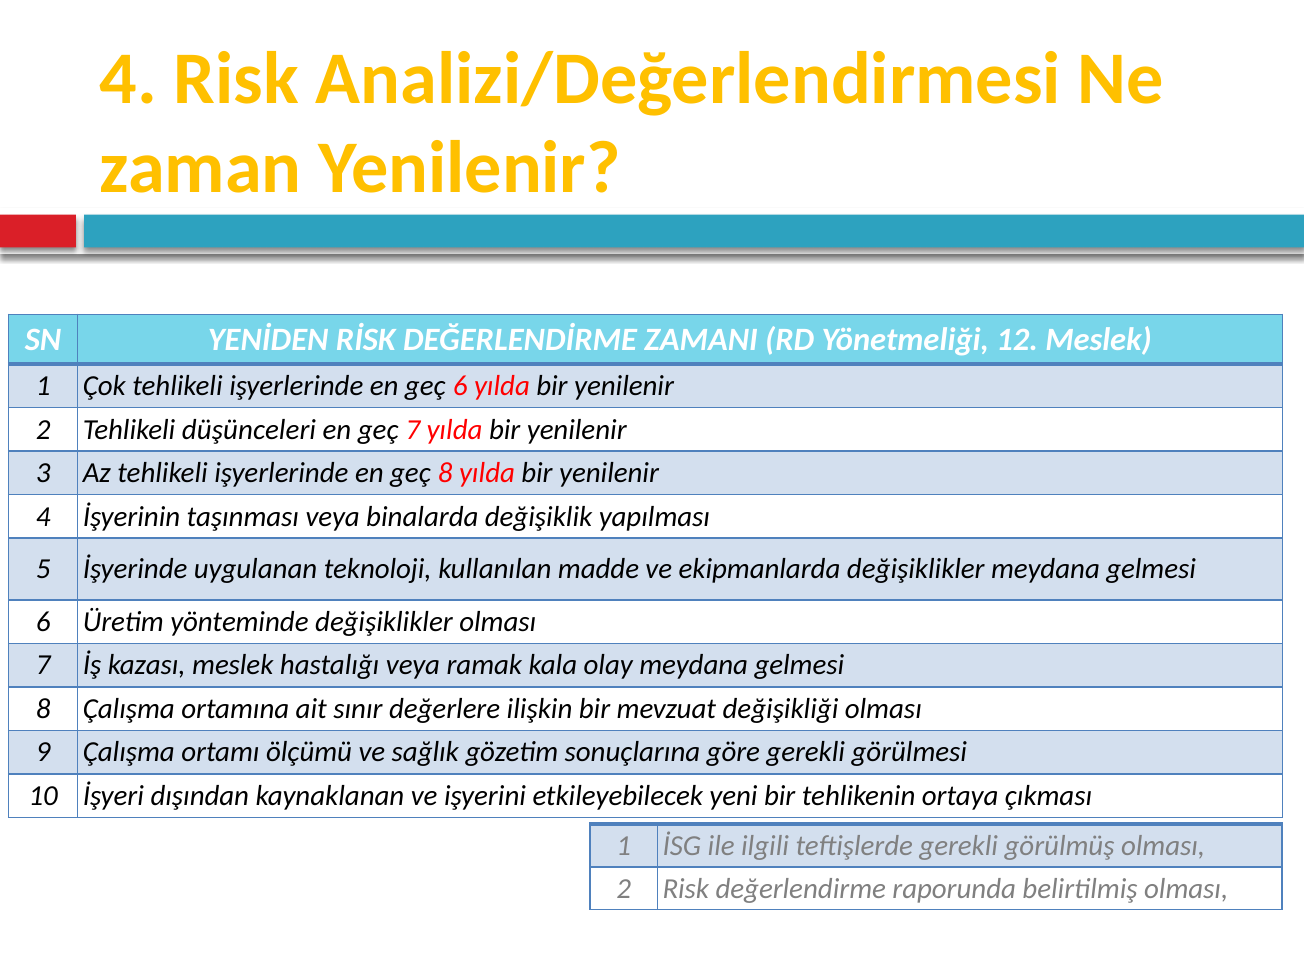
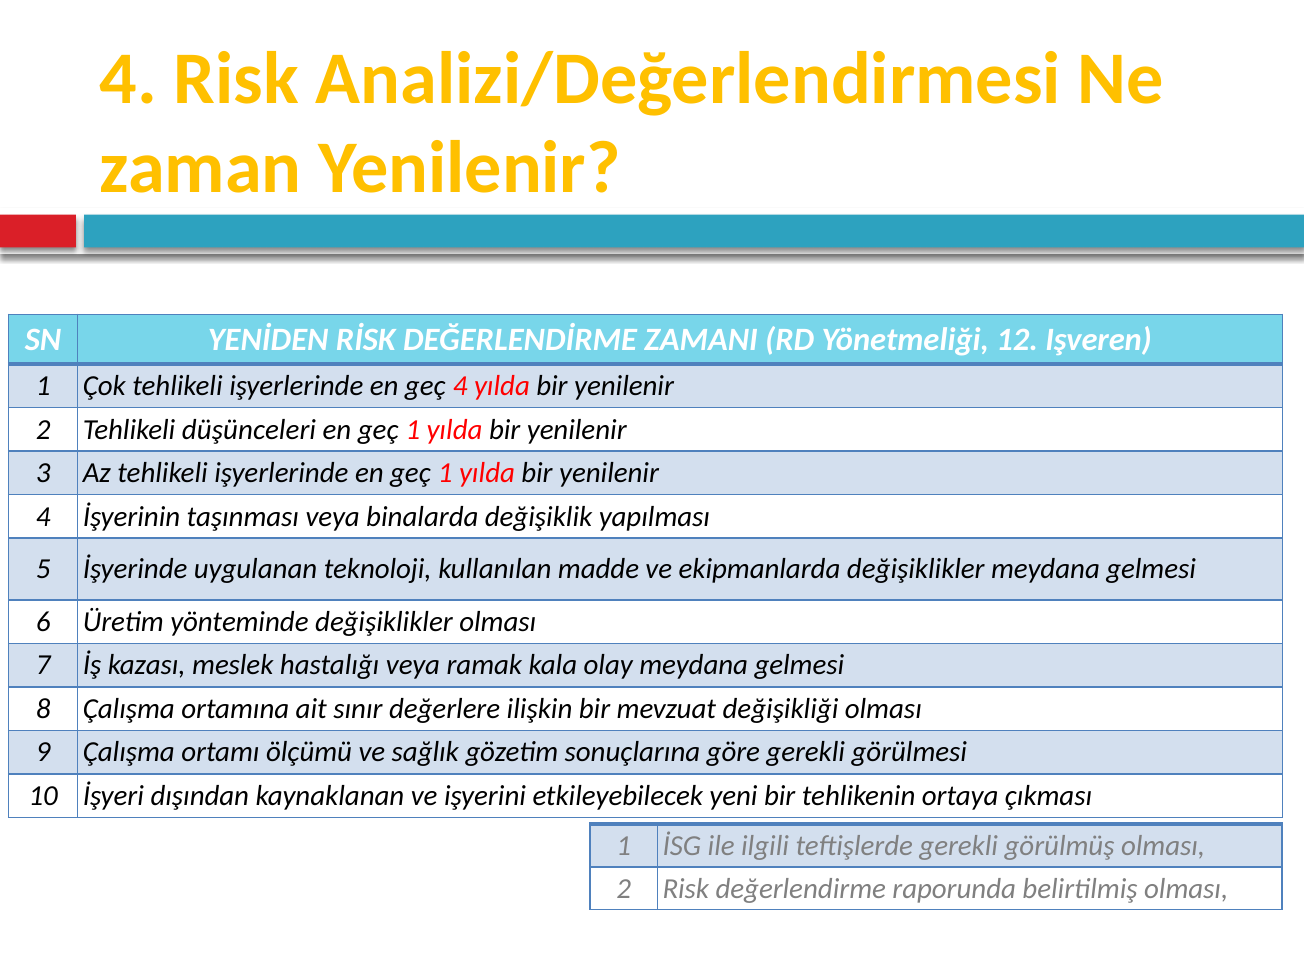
12 Meslek: Meslek -> Işveren (1099, 340)
geç 6: 6 -> 4 (460, 386)
7: 7 -> 1 (413, 429)
işyerlerinde en geç 8: 8 -> 1 (445, 473)
